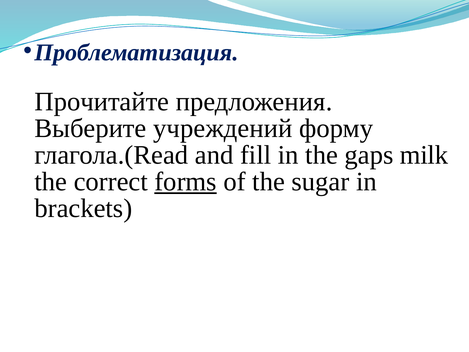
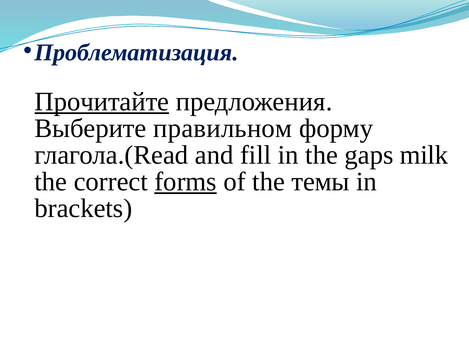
Прочитайте underline: none -> present (102, 102)
учреждений: учреждений -> правильном (223, 128)
sugar: sugar -> темы (321, 182)
